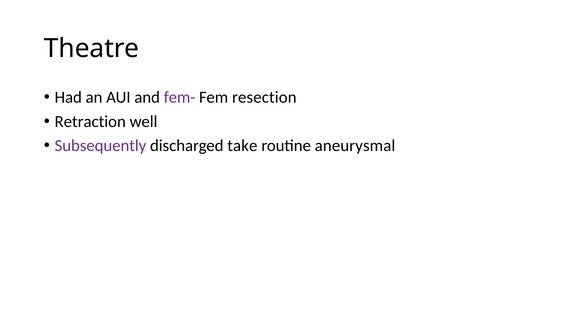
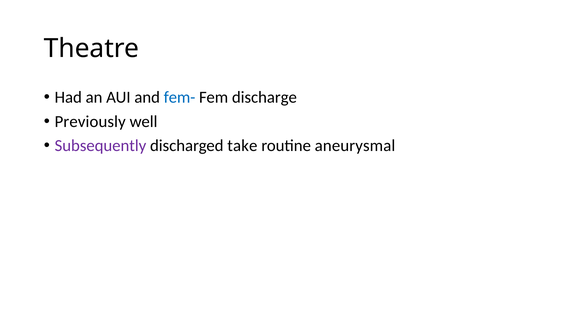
fem- colour: purple -> blue (180, 97)
resection: resection -> discharge (264, 97)
Retraction: Retraction -> Previously (90, 121)
